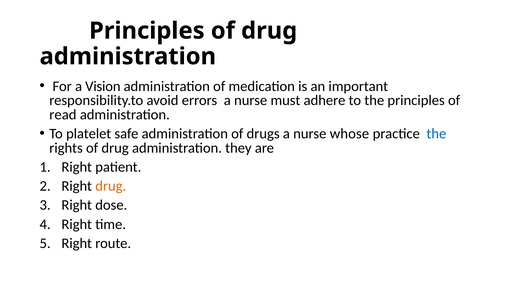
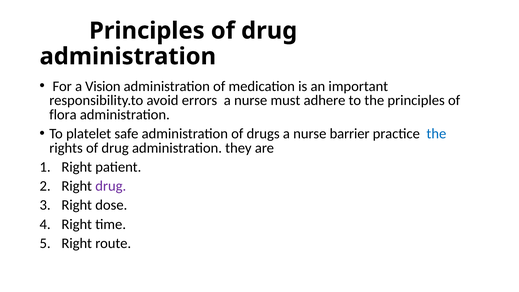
read: read -> flora (63, 115)
whose: whose -> barrier (350, 134)
drug colour: orange -> purple (111, 186)
